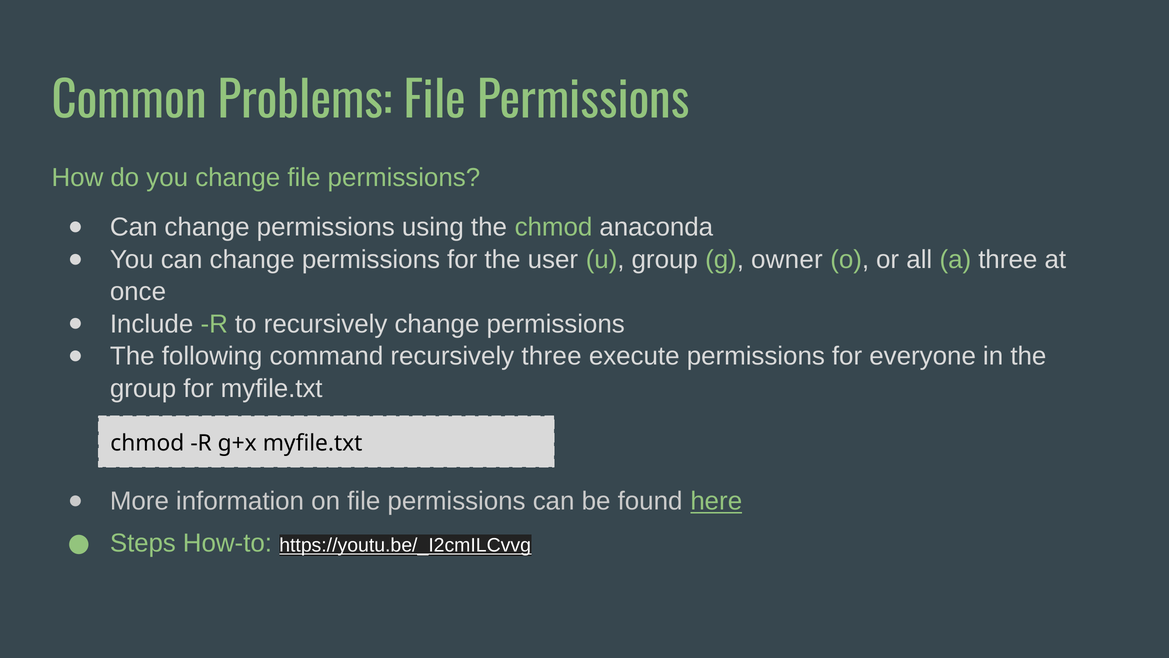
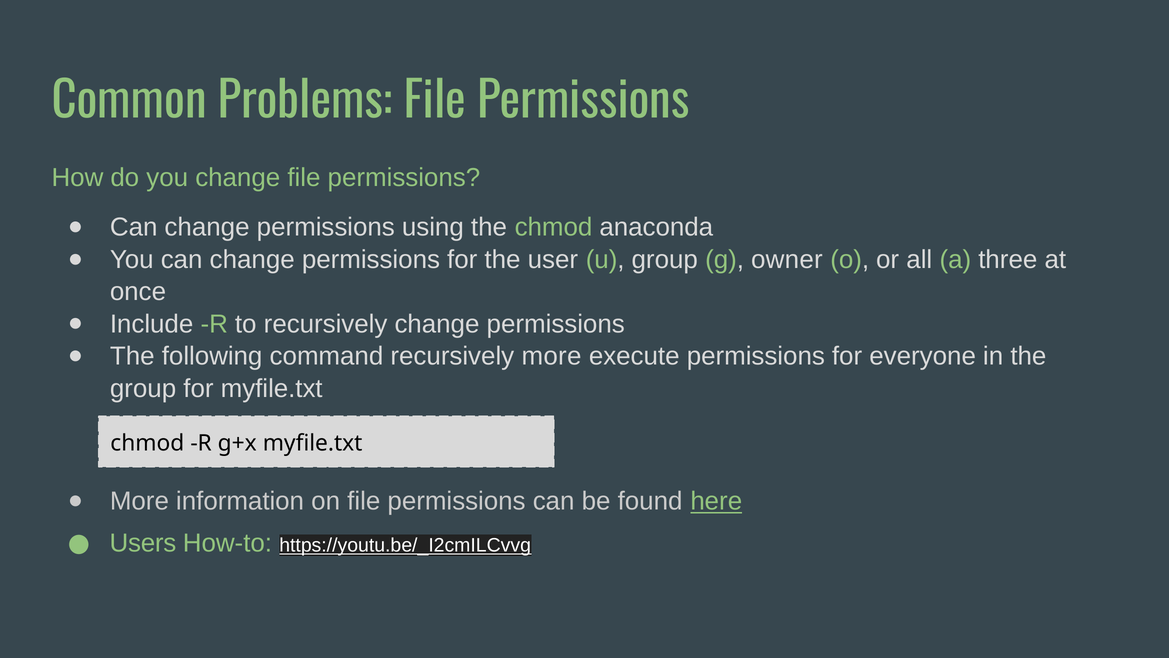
recursively three: three -> more (551, 356)
Steps: Steps -> Users (143, 543)
